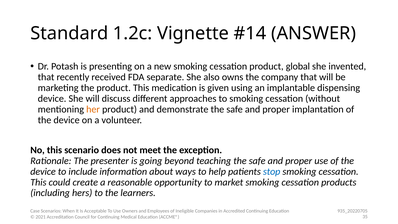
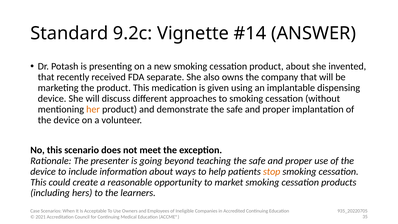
1.2c: 1.2c -> 9.2c (133, 33)
product global: global -> about (298, 66)
stop colour: blue -> orange (272, 171)
